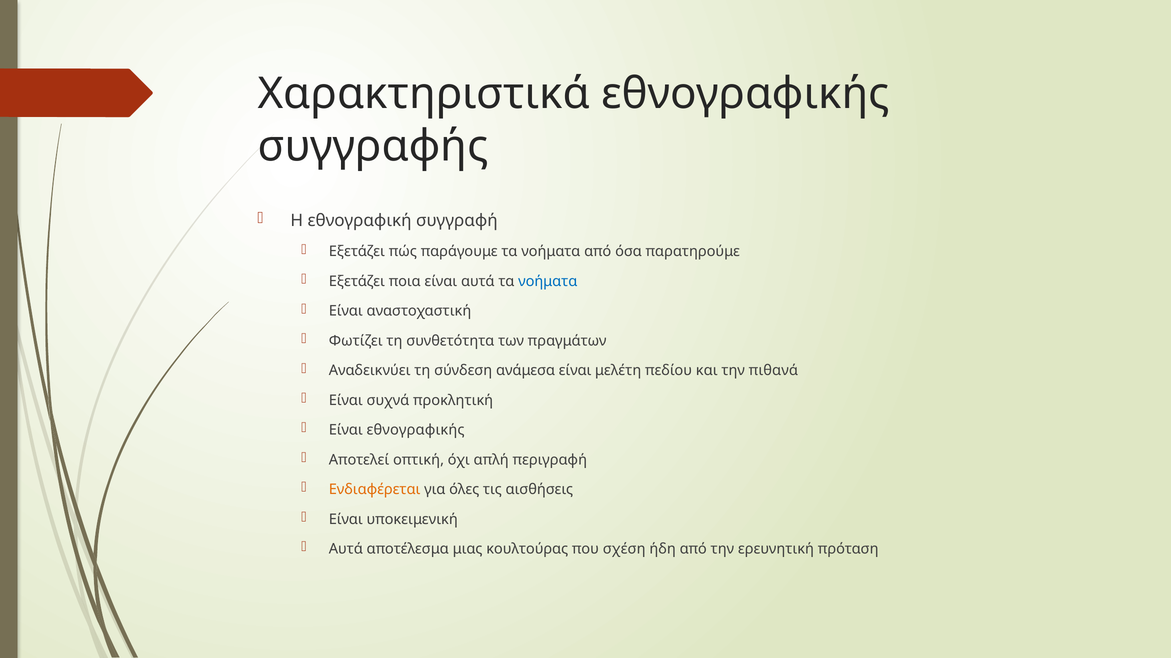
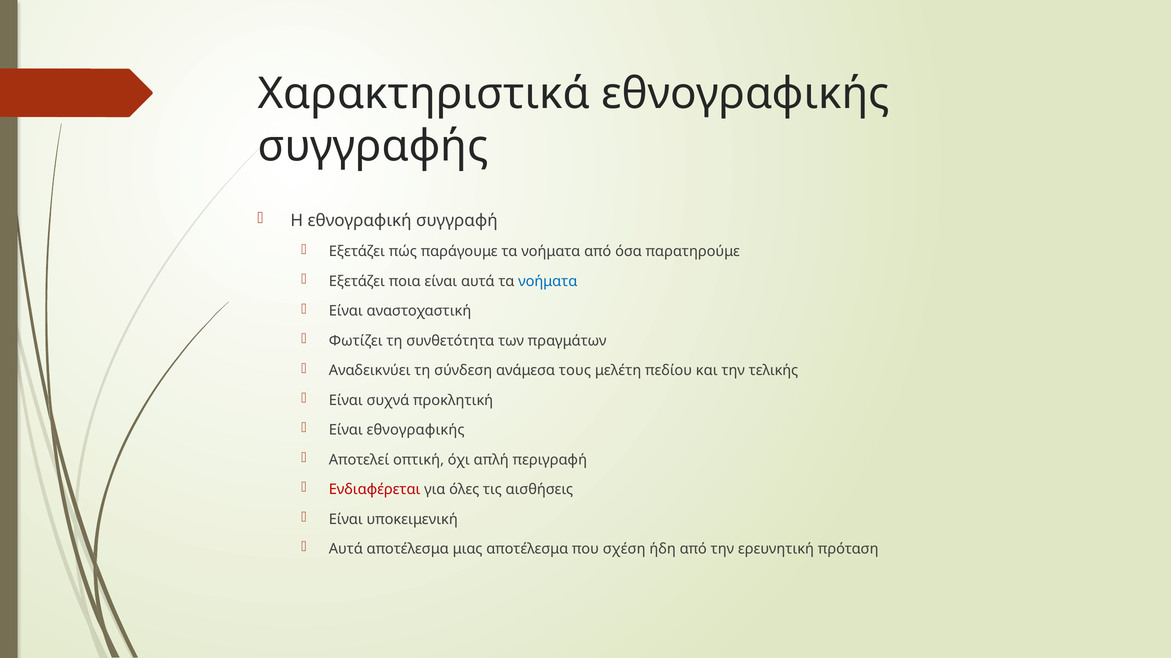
ανάμεσα είναι: είναι -> τους (575, 371)
πιθανά: πιθανά -> τελικής (773, 371)
Ενδιαφέρεται colour: orange -> red (375, 490)
μιας κουλτούρας: κουλτούρας -> αποτέλεσμα (527, 550)
